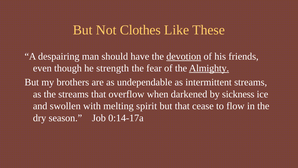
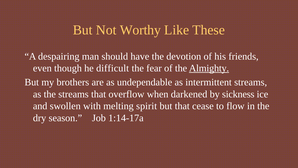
Clothes: Clothes -> Worthy (140, 30)
devotion underline: present -> none (184, 56)
strength: strength -> difficult (113, 68)
0:14-17a: 0:14-17a -> 1:14-17a (126, 118)
